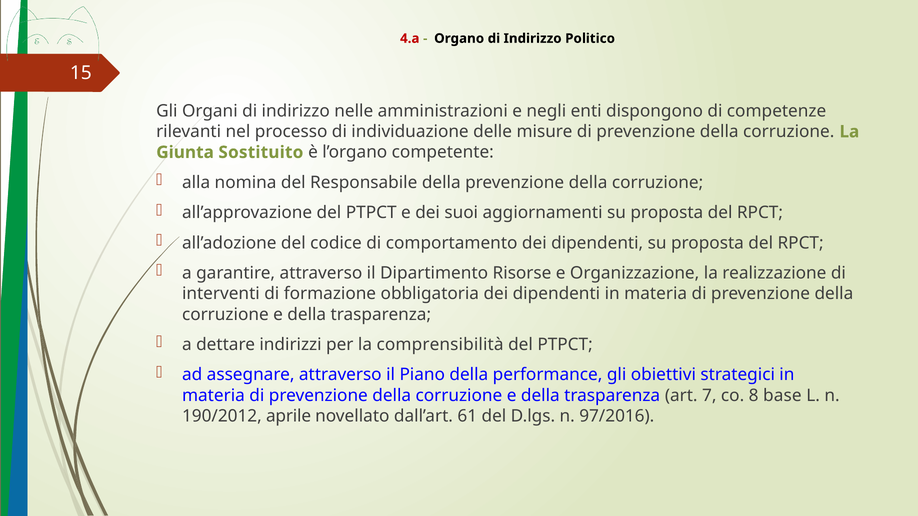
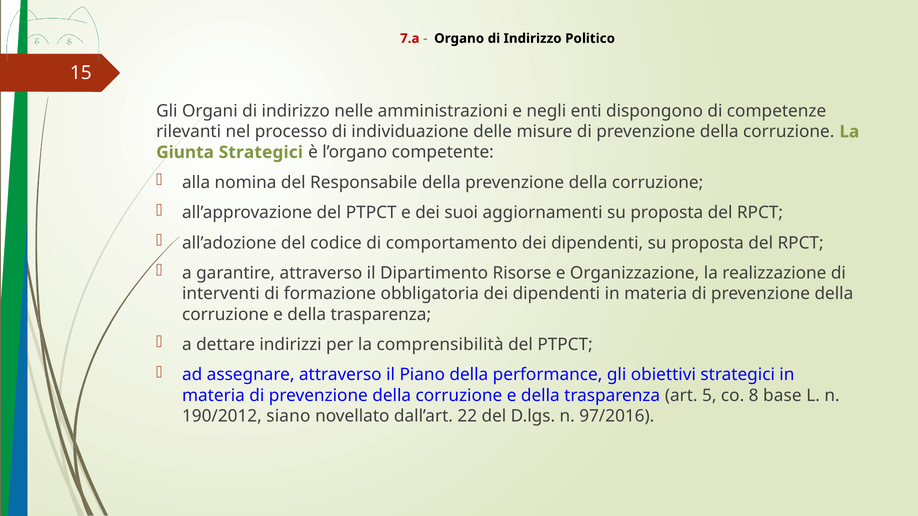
4.a: 4.a -> 7.a (410, 38)
Giunta Sostituito: Sostituito -> Strategici (261, 152)
7: 7 -> 5 (709, 396)
aprile: aprile -> siano (288, 416)
61: 61 -> 22 (467, 416)
